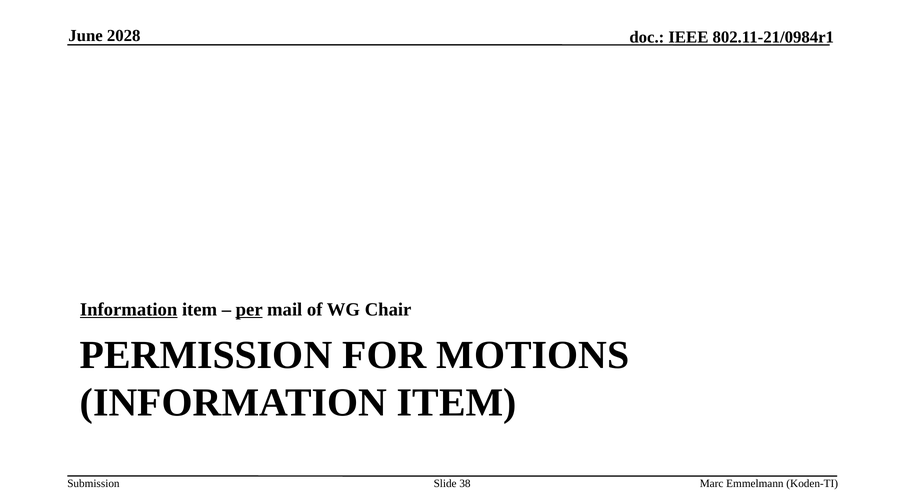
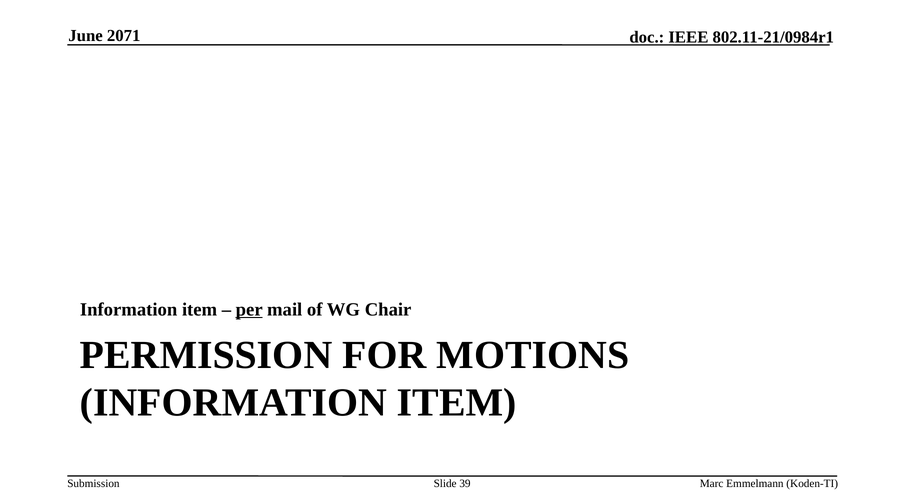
2028: 2028 -> 2071 (124, 36)
Information underline: present -> none (129, 310)
38: 38 -> 39 (465, 484)
